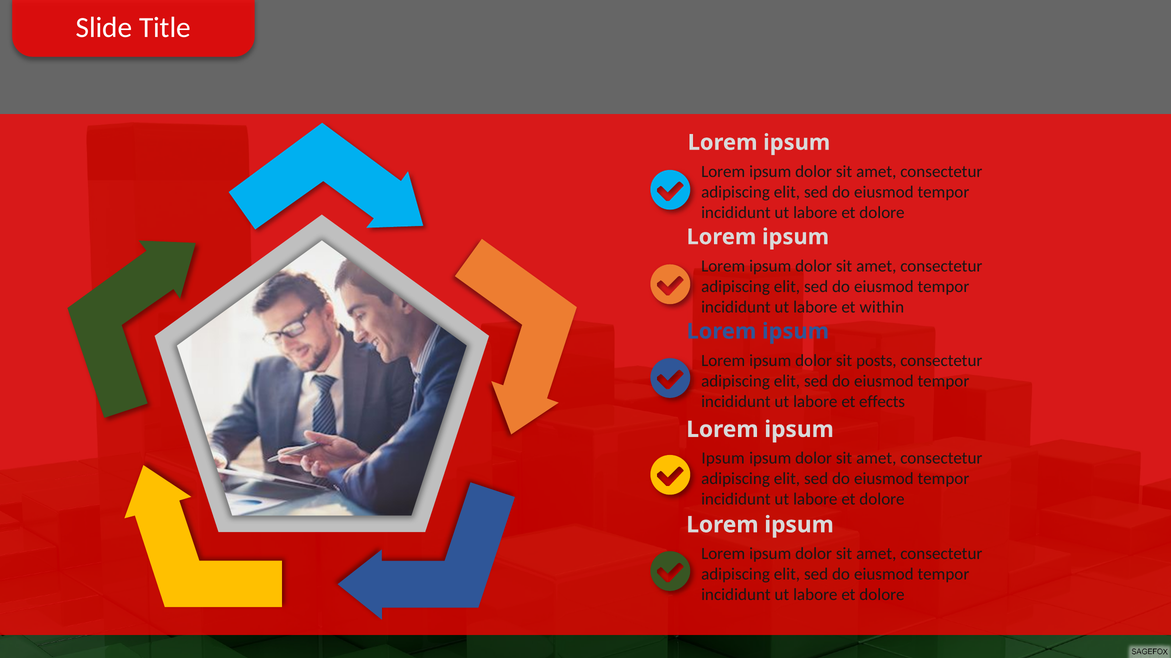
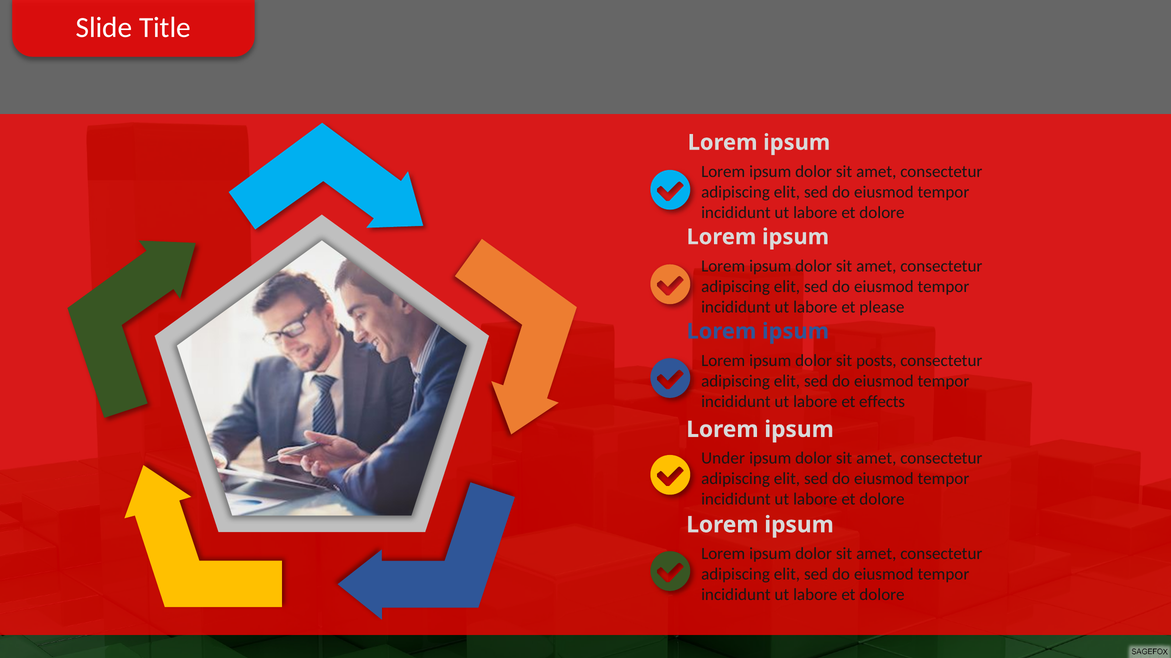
within: within -> please (882, 307)
Ipsum: Ipsum -> Under (723, 459)
